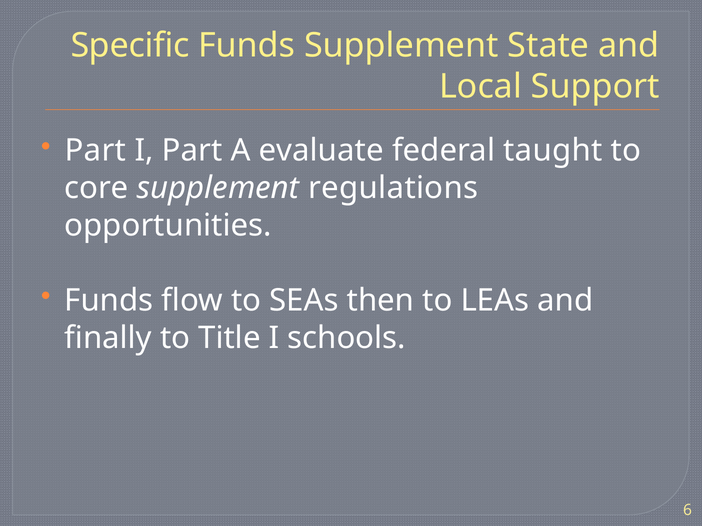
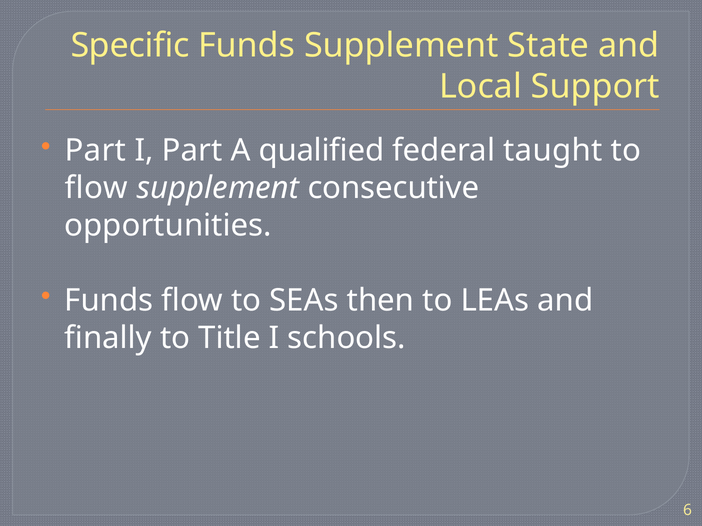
evaluate: evaluate -> qualified (321, 151)
core: core -> flow (96, 188)
regulations: regulations -> consecutive (393, 188)
